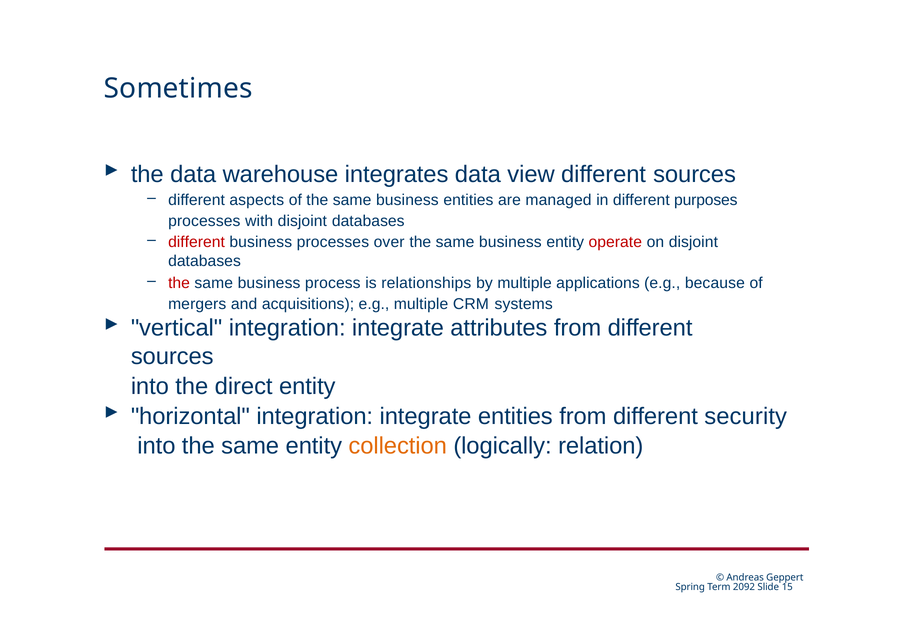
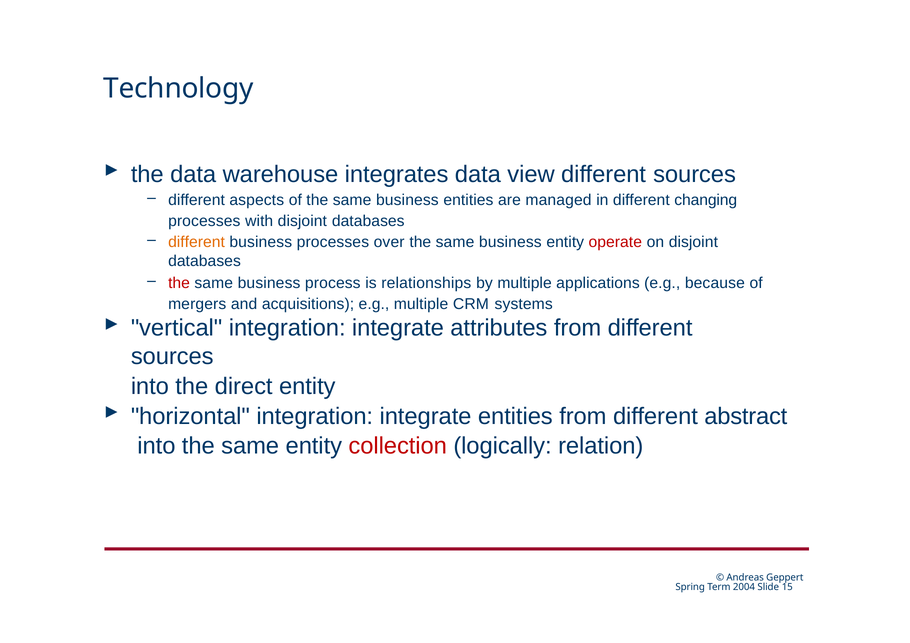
Sometimes: Sometimes -> Technology (178, 89)
purposes: purposes -> changing (706, 200)
different colour: red -> orange (197, 242)
security: security -> abstract (746, 417)
collection colour: orange -> red (398, 447)
2092: 2092 -> 2004 (744, 588)
